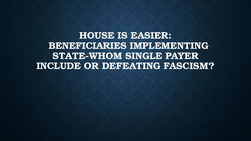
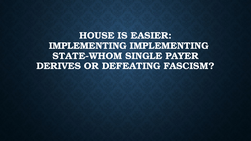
BENEFICIARIES: BENEFICIARIES -> IMPLEMENTING (88, 46)
INCLUDE: INCLUDE -> DERIVES (59, 66)
